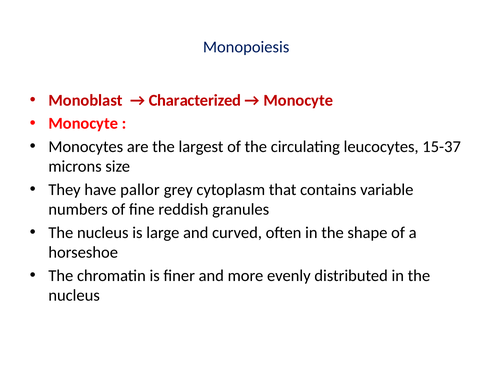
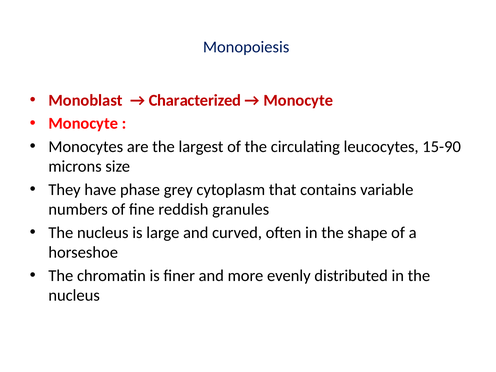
15-37: 15-37 -> 15-90 (442, 147)
pallor: pallor -> phase (140, 190)
